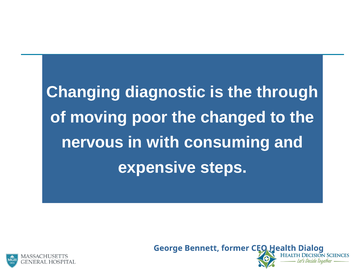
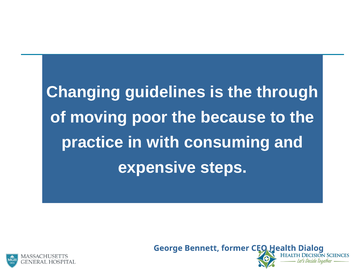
diagnostic: diagnostic -> guidelines (165, 92)
changed: changed -> because (233, 117)
nervous: nervous -> practice (93, 142)
